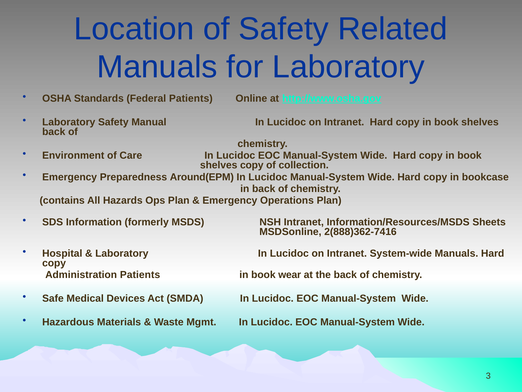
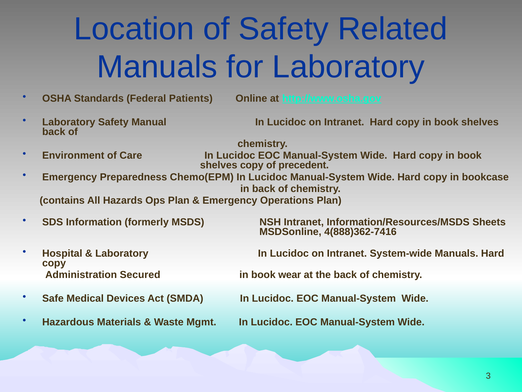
collection: collection -> precedent (304, 165)
Around(EPM: Around(EPM -> Chemo(EPM (202, 177)
2(888)362-7416: 2(888)362-7416 -> 4(888)362-7416 (360, 232)
Administration Patients: Patients -> Secured (140, 275)
